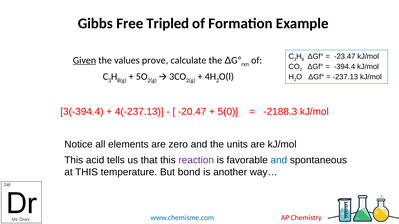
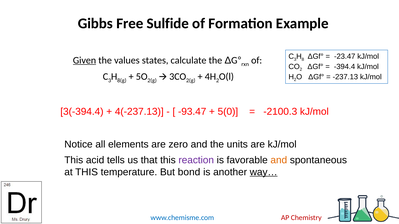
Tripled: Tripled -> Sulfide (168, 24)
prove: prove -> states (155, 60)
-20.47: -20.47 -> -93.47 (192, 112)
-2188.3: -2188.3 -> -2100.3 (280, 112)
and colour: blue -> orange (279, 160)
way… underline: none -> present (264, 172)
